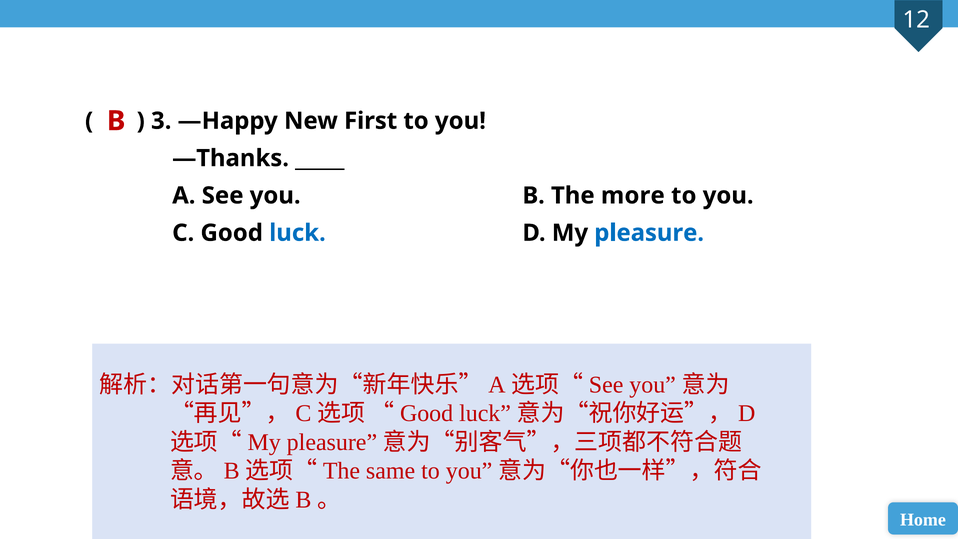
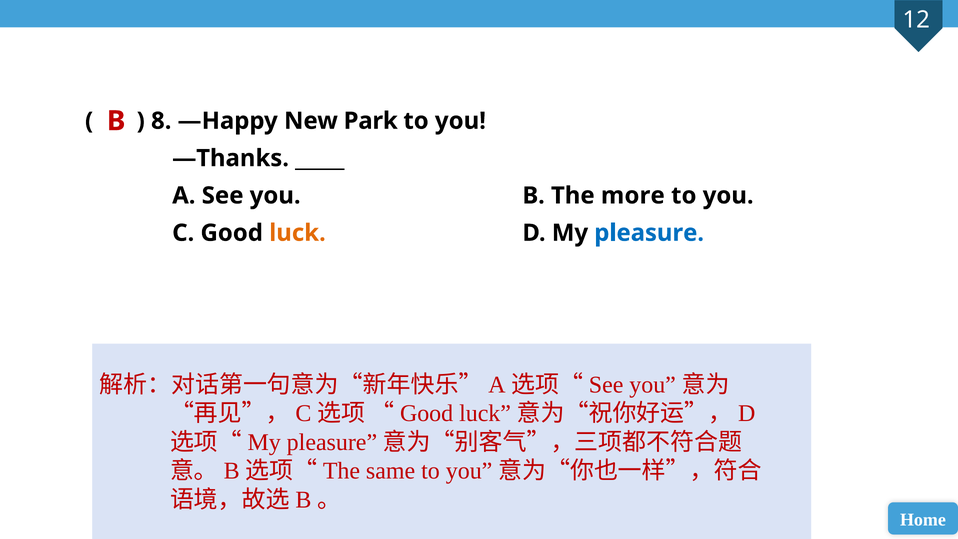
3: 3 -> 8 (161, 121)
First: First -> Park (371, 121)
luck colour: blue -> orange (297, 233)
